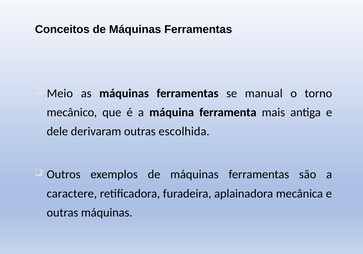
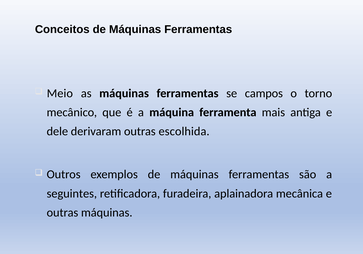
manual: manual -> campos (264, 94)
caractere: caractere -> seguintes (72, 194)
